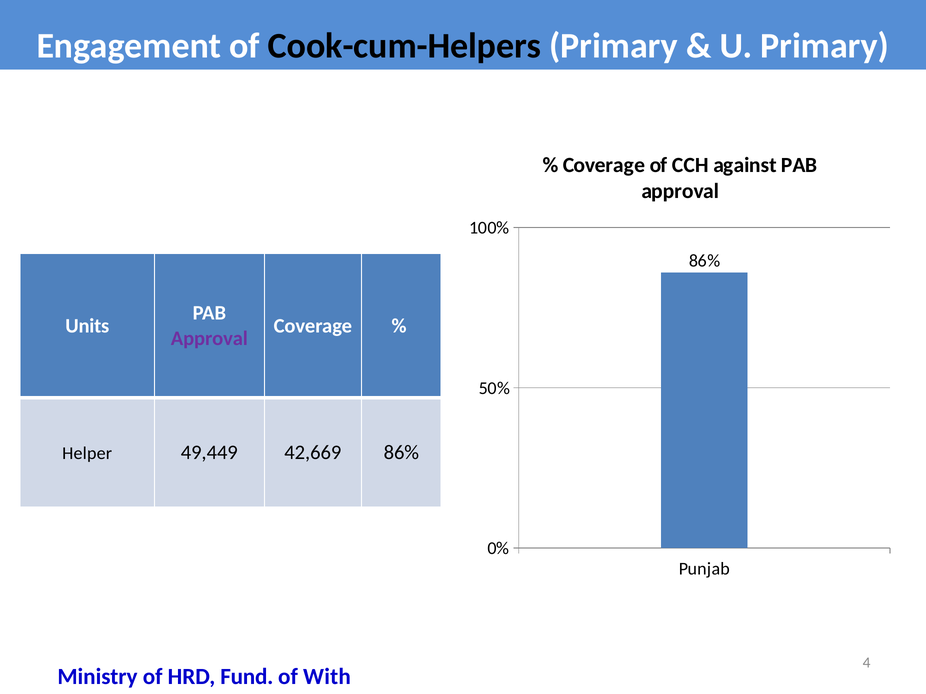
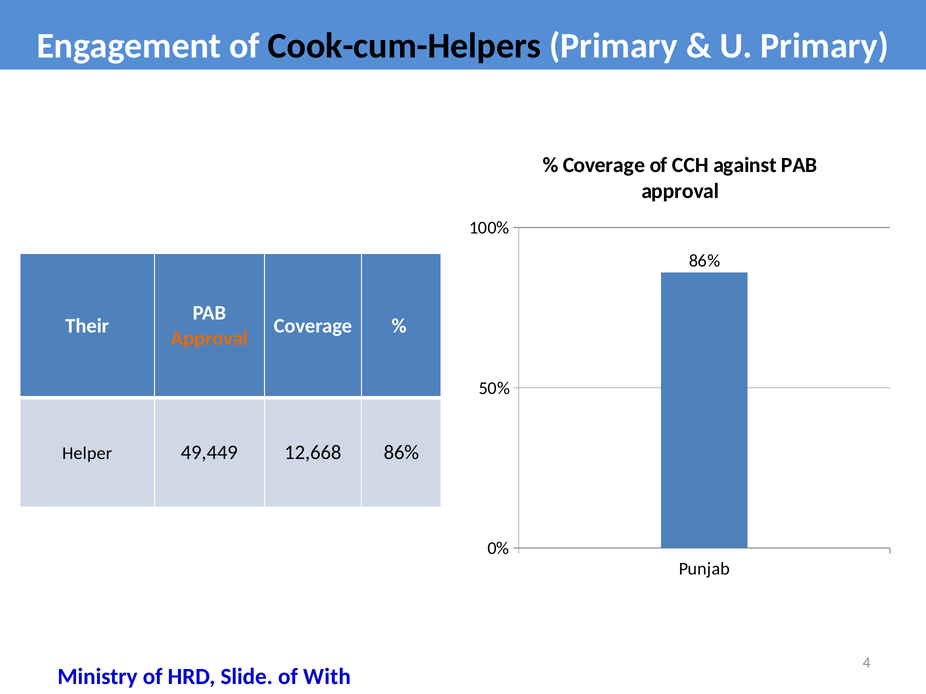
Units: Units -> Their (87, 326)
Approval colour: purple -> orange (209, 339)
42,669: 42,669 -> 12,668 (313, 453)
Fund: Fund -> Slide (247, 677)
